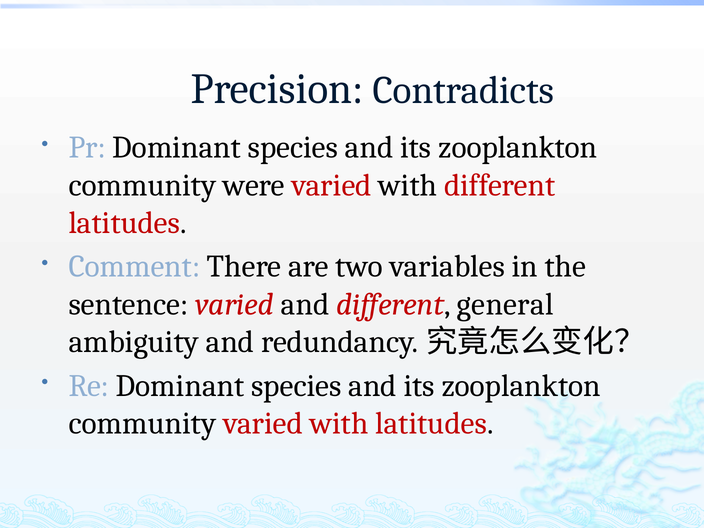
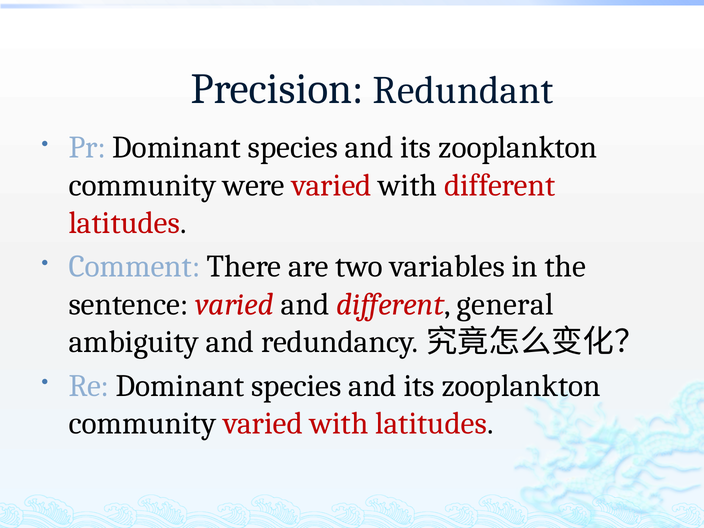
Contradicts: Contradicts -> Redundant (463, 90)
